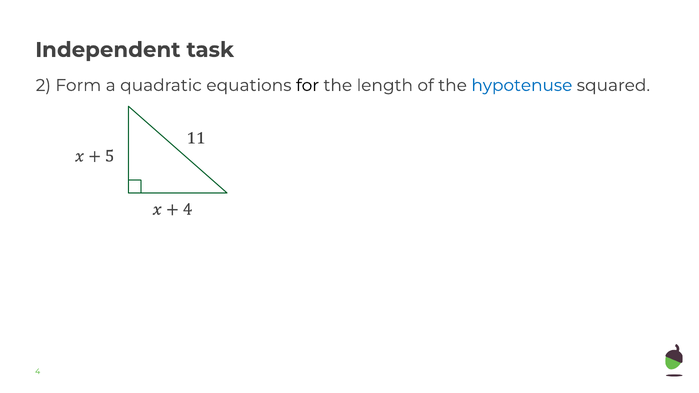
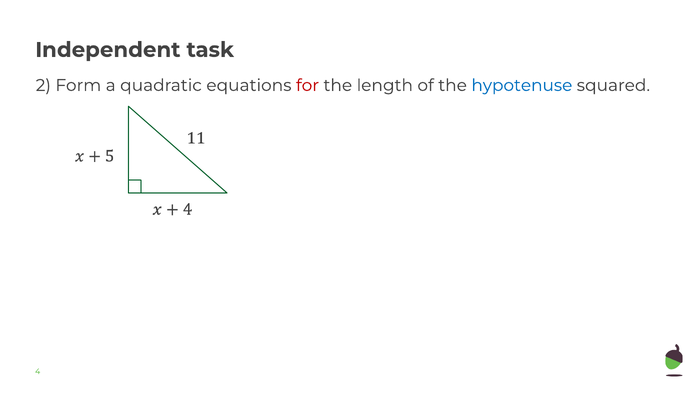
for colour: black -> red (308, 85)
